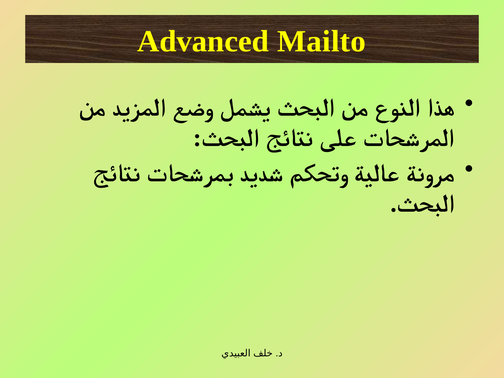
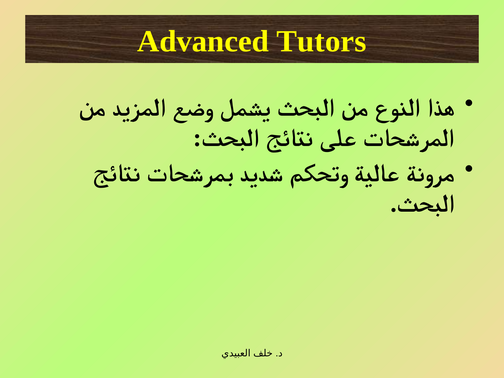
Mailto: Mailto -> Tutors (322, 41)
